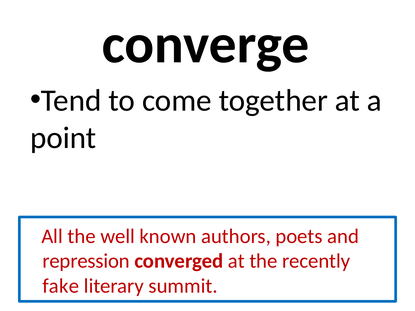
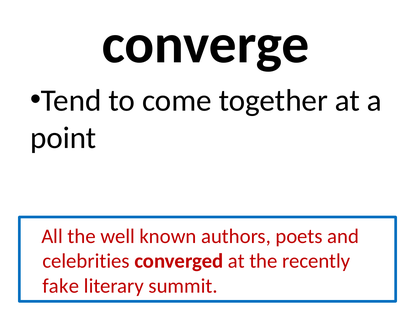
repression: repression -> celebrities (86, 261)
